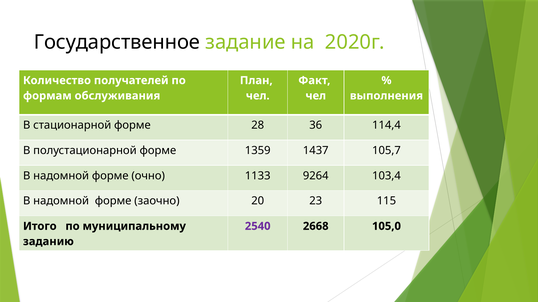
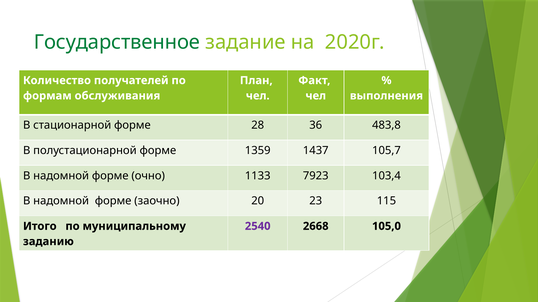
Государственное colour: black -> green (117, 42)
114,4: 114,4 -> 483,8 (386, 125)
9264: 9264 -> 7923 (316, 176)
